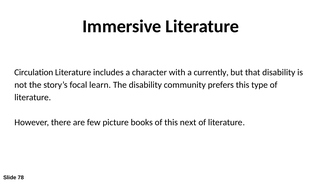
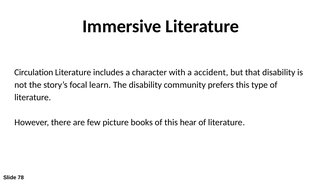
currently: currently -> accident (211, 72)
next: next -> hear (188, 122)
